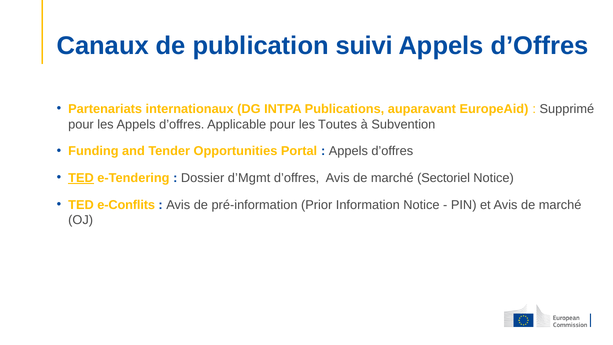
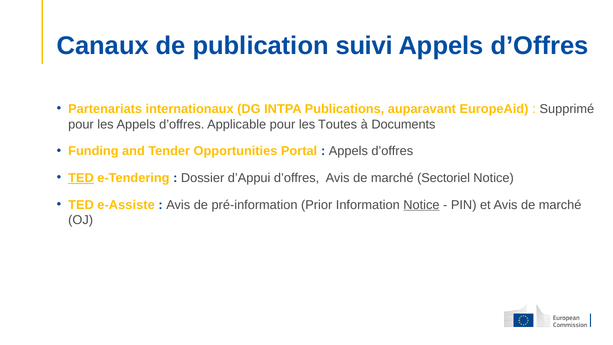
Subvention: Subvention -> Documents (403, 124)
d’Mgmt: d’Mgmt -> d’Appui (249, 178)
e-Conflits: e-Conflits -> e-Assiste (126, 205)
Notice underline: none -> present (421, 205)
